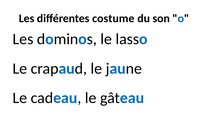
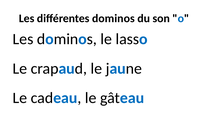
différentes costume: costume -> dominos (113, 19)
